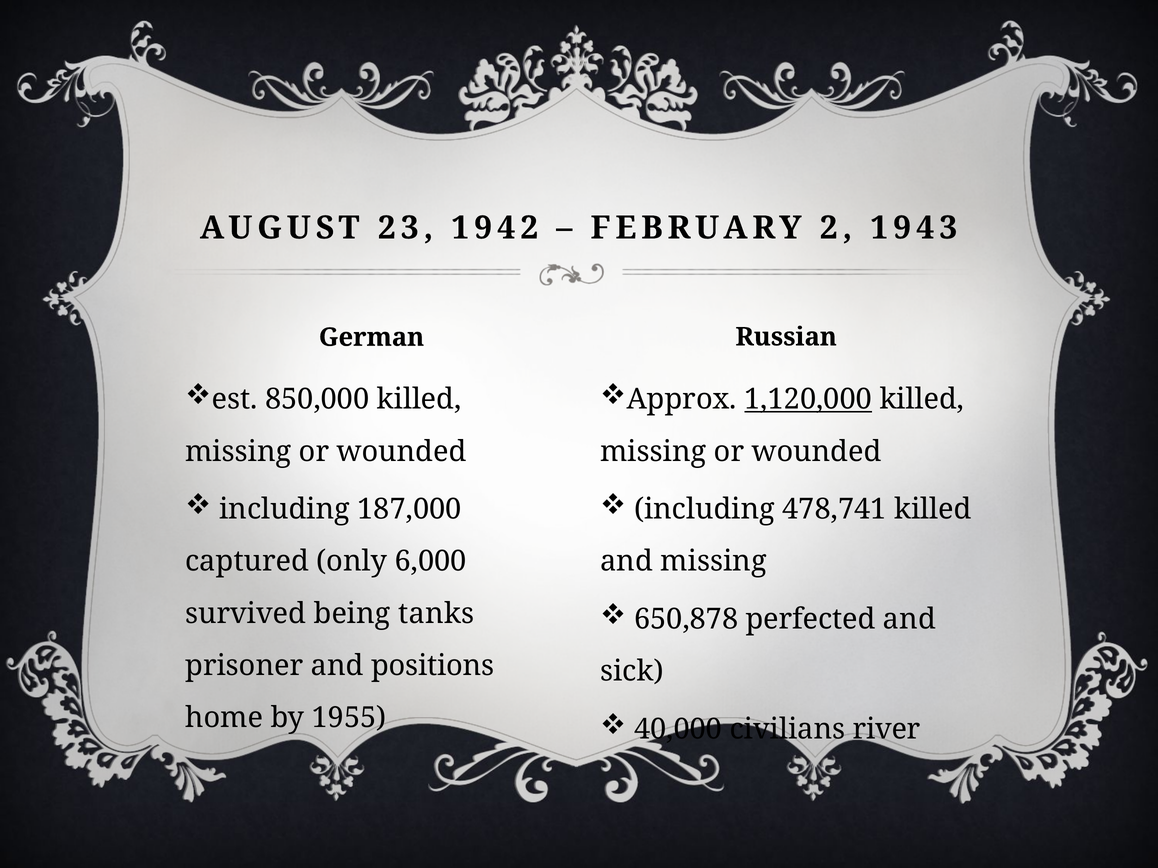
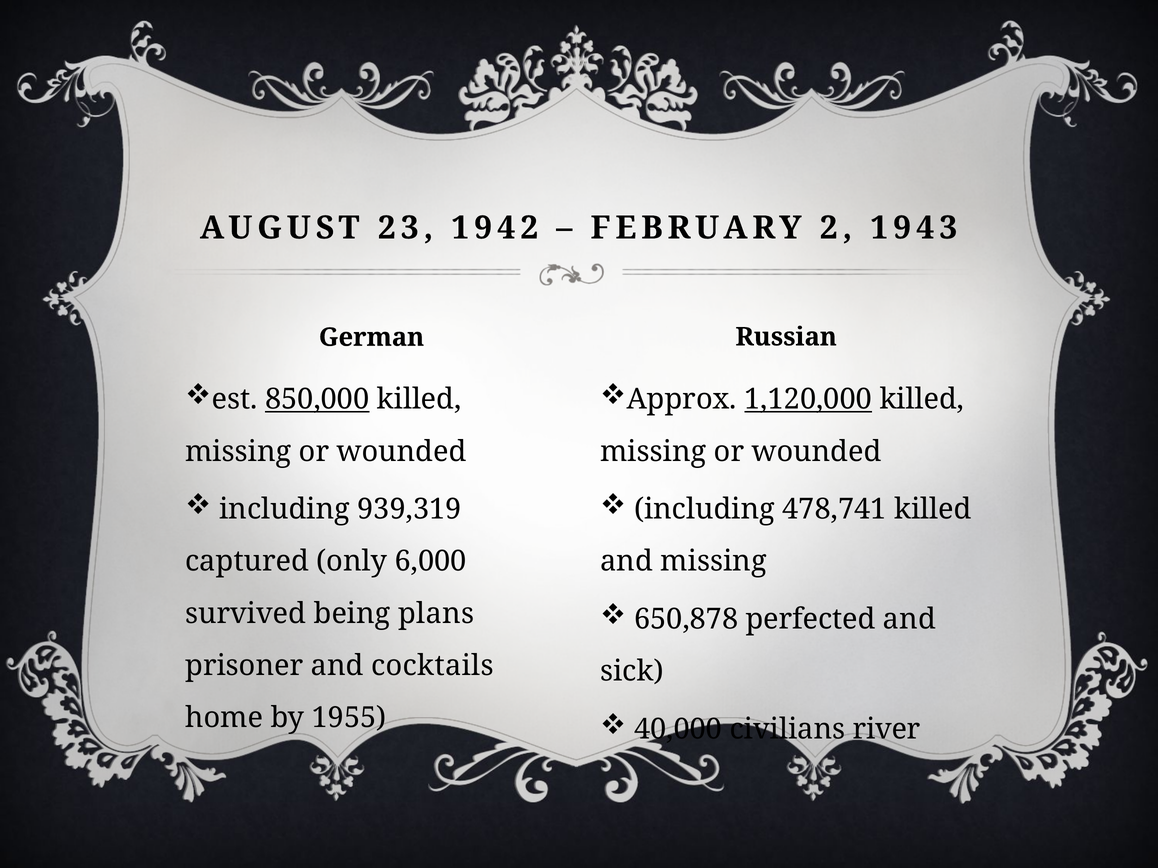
850,000 underline: none -> present (317, 400)
187,000: 187,000 -> 939,319 (409, 510)
tanks: tanks -> plans (436, 614)
positions: positions -> cocktails (432, 666)
